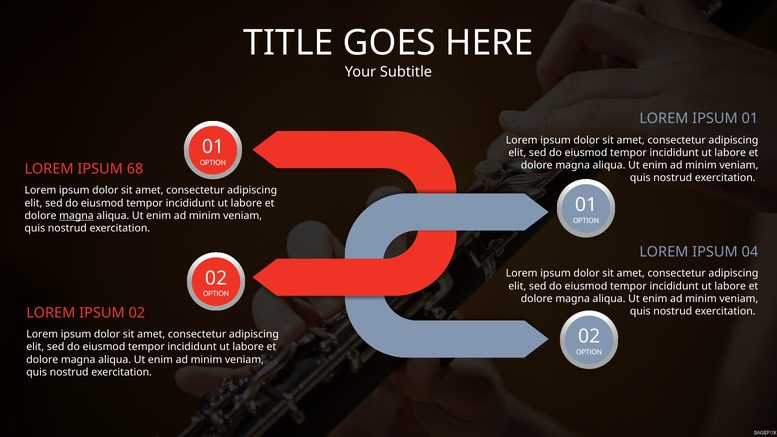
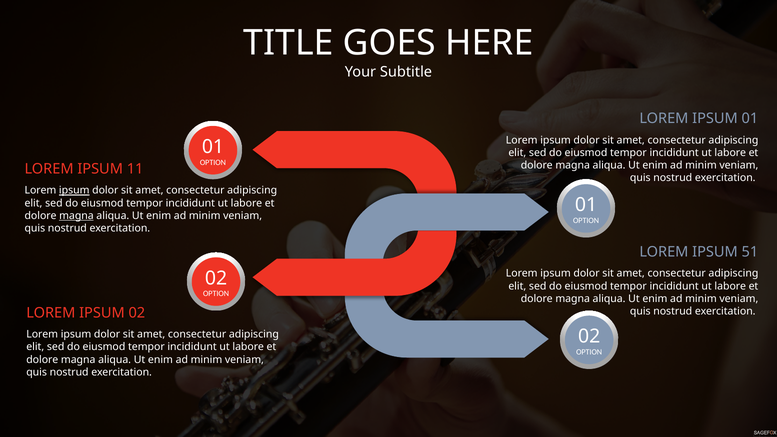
68: 68 -> 11 (135, 169)
ipsum underline: none -> present (74, 191)
04: 04 -> 51 (750, 252)
